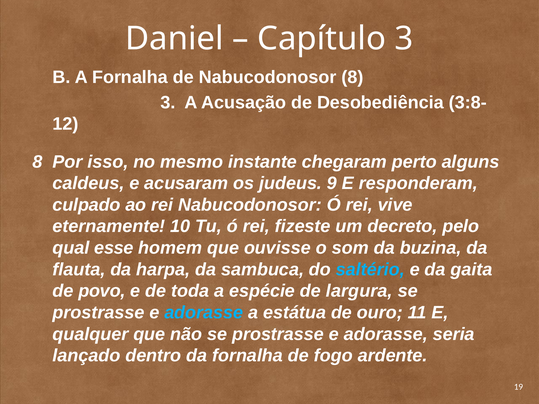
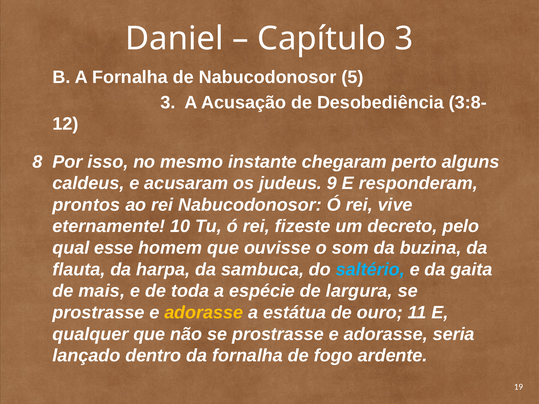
Nabucodonosor 8: 8 -> 5 (352, 77)
culpado: culpado -> prontos (86, 205)
povo: povo -> mais (102, 291)
adorasse colour: light blue -> yellow (204, 313)
